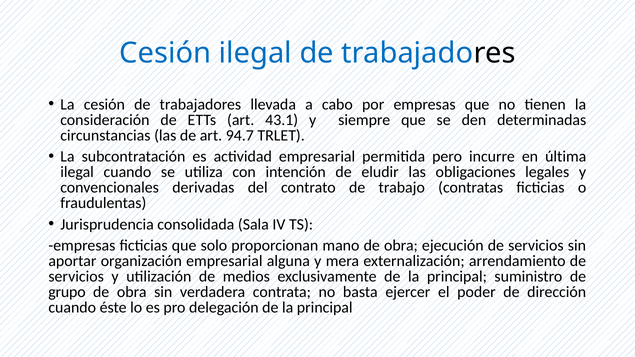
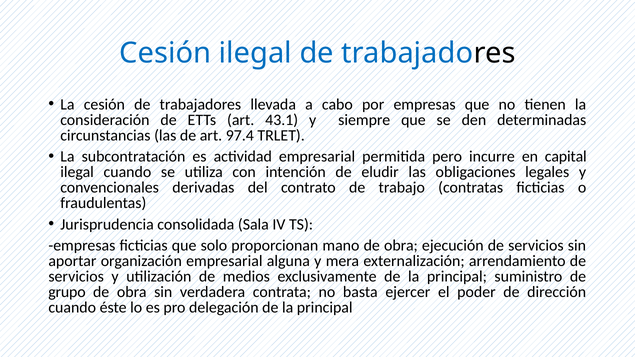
94.7: 94.7 -> 97.4 (240, 135)
última: última -> capital (566, 157)
